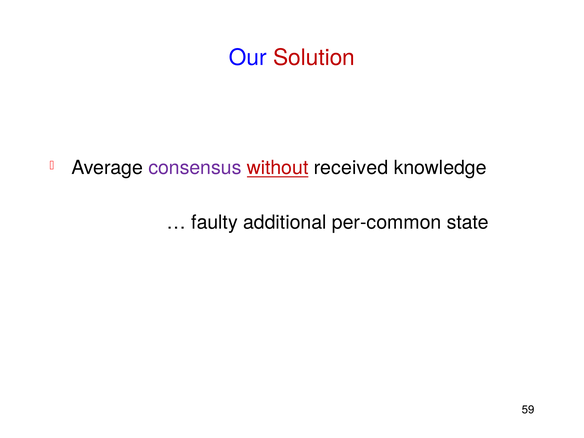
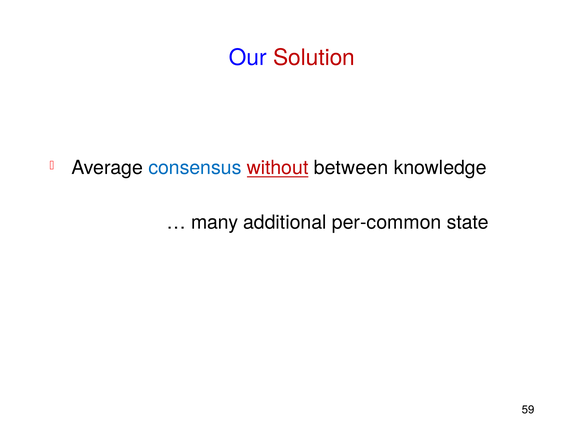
consensus colour: purple -> blue (195, 168)
received: received -> between (351, 168)
faulty: faulty -> many (215, 222)
